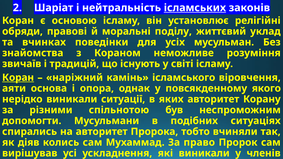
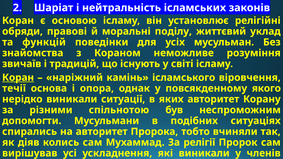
ісламських underline: present -> none (195, 8)
вчинках: вчинках -> функцій (44, 42)
аяти: аяти -> течії (14, 88)
право: право -> релігії (199, 143)
